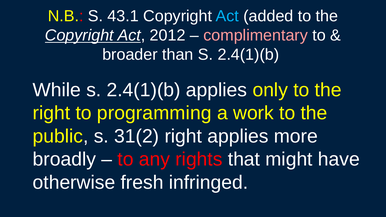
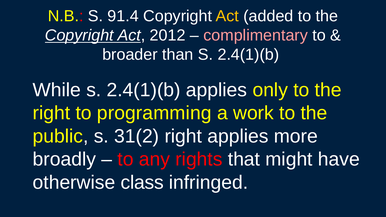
43.1: 43.1 -> 91.4 (123, 16)
Act colour: light blue -> yellow (227, 16)
fresh: fresh -> class (142, 183)
